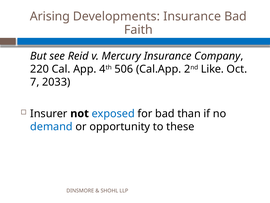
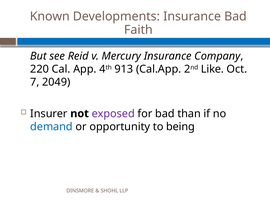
Arising: Arising -> Known (50, 16)
506: 506 -> 913 (124, 69)
2033: 2033 -> 2049 (56, 82)
exposed colour: blue -> purple (113, 113)
these: these -> being (180, 126)
